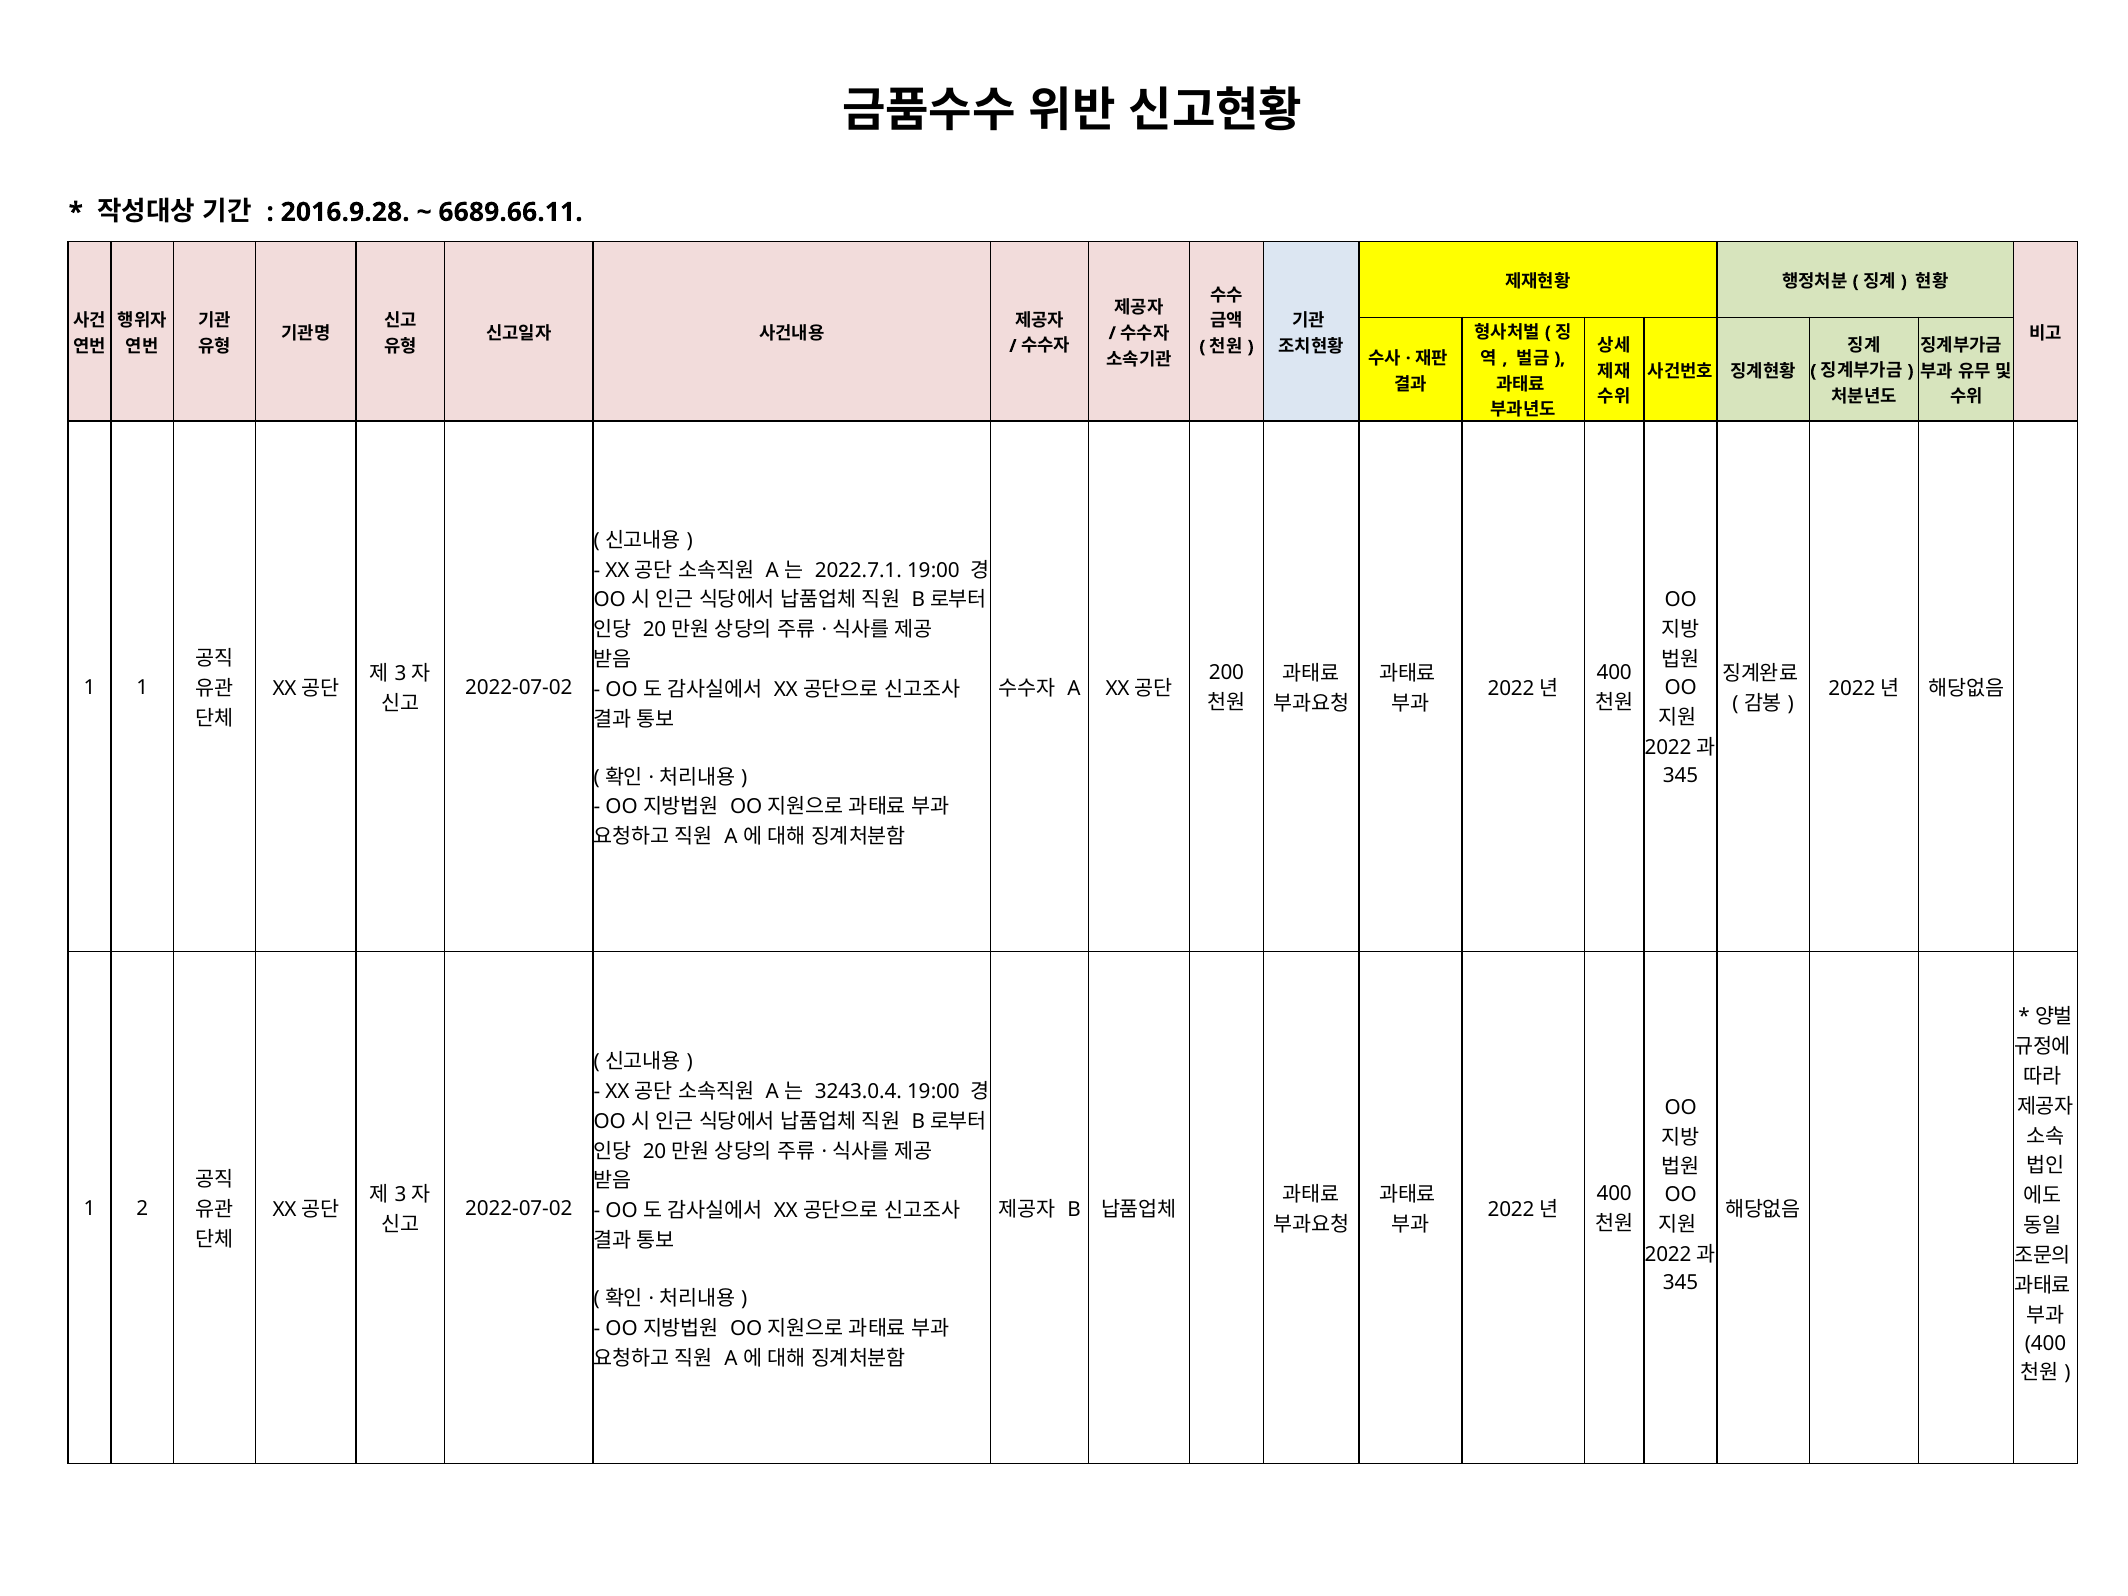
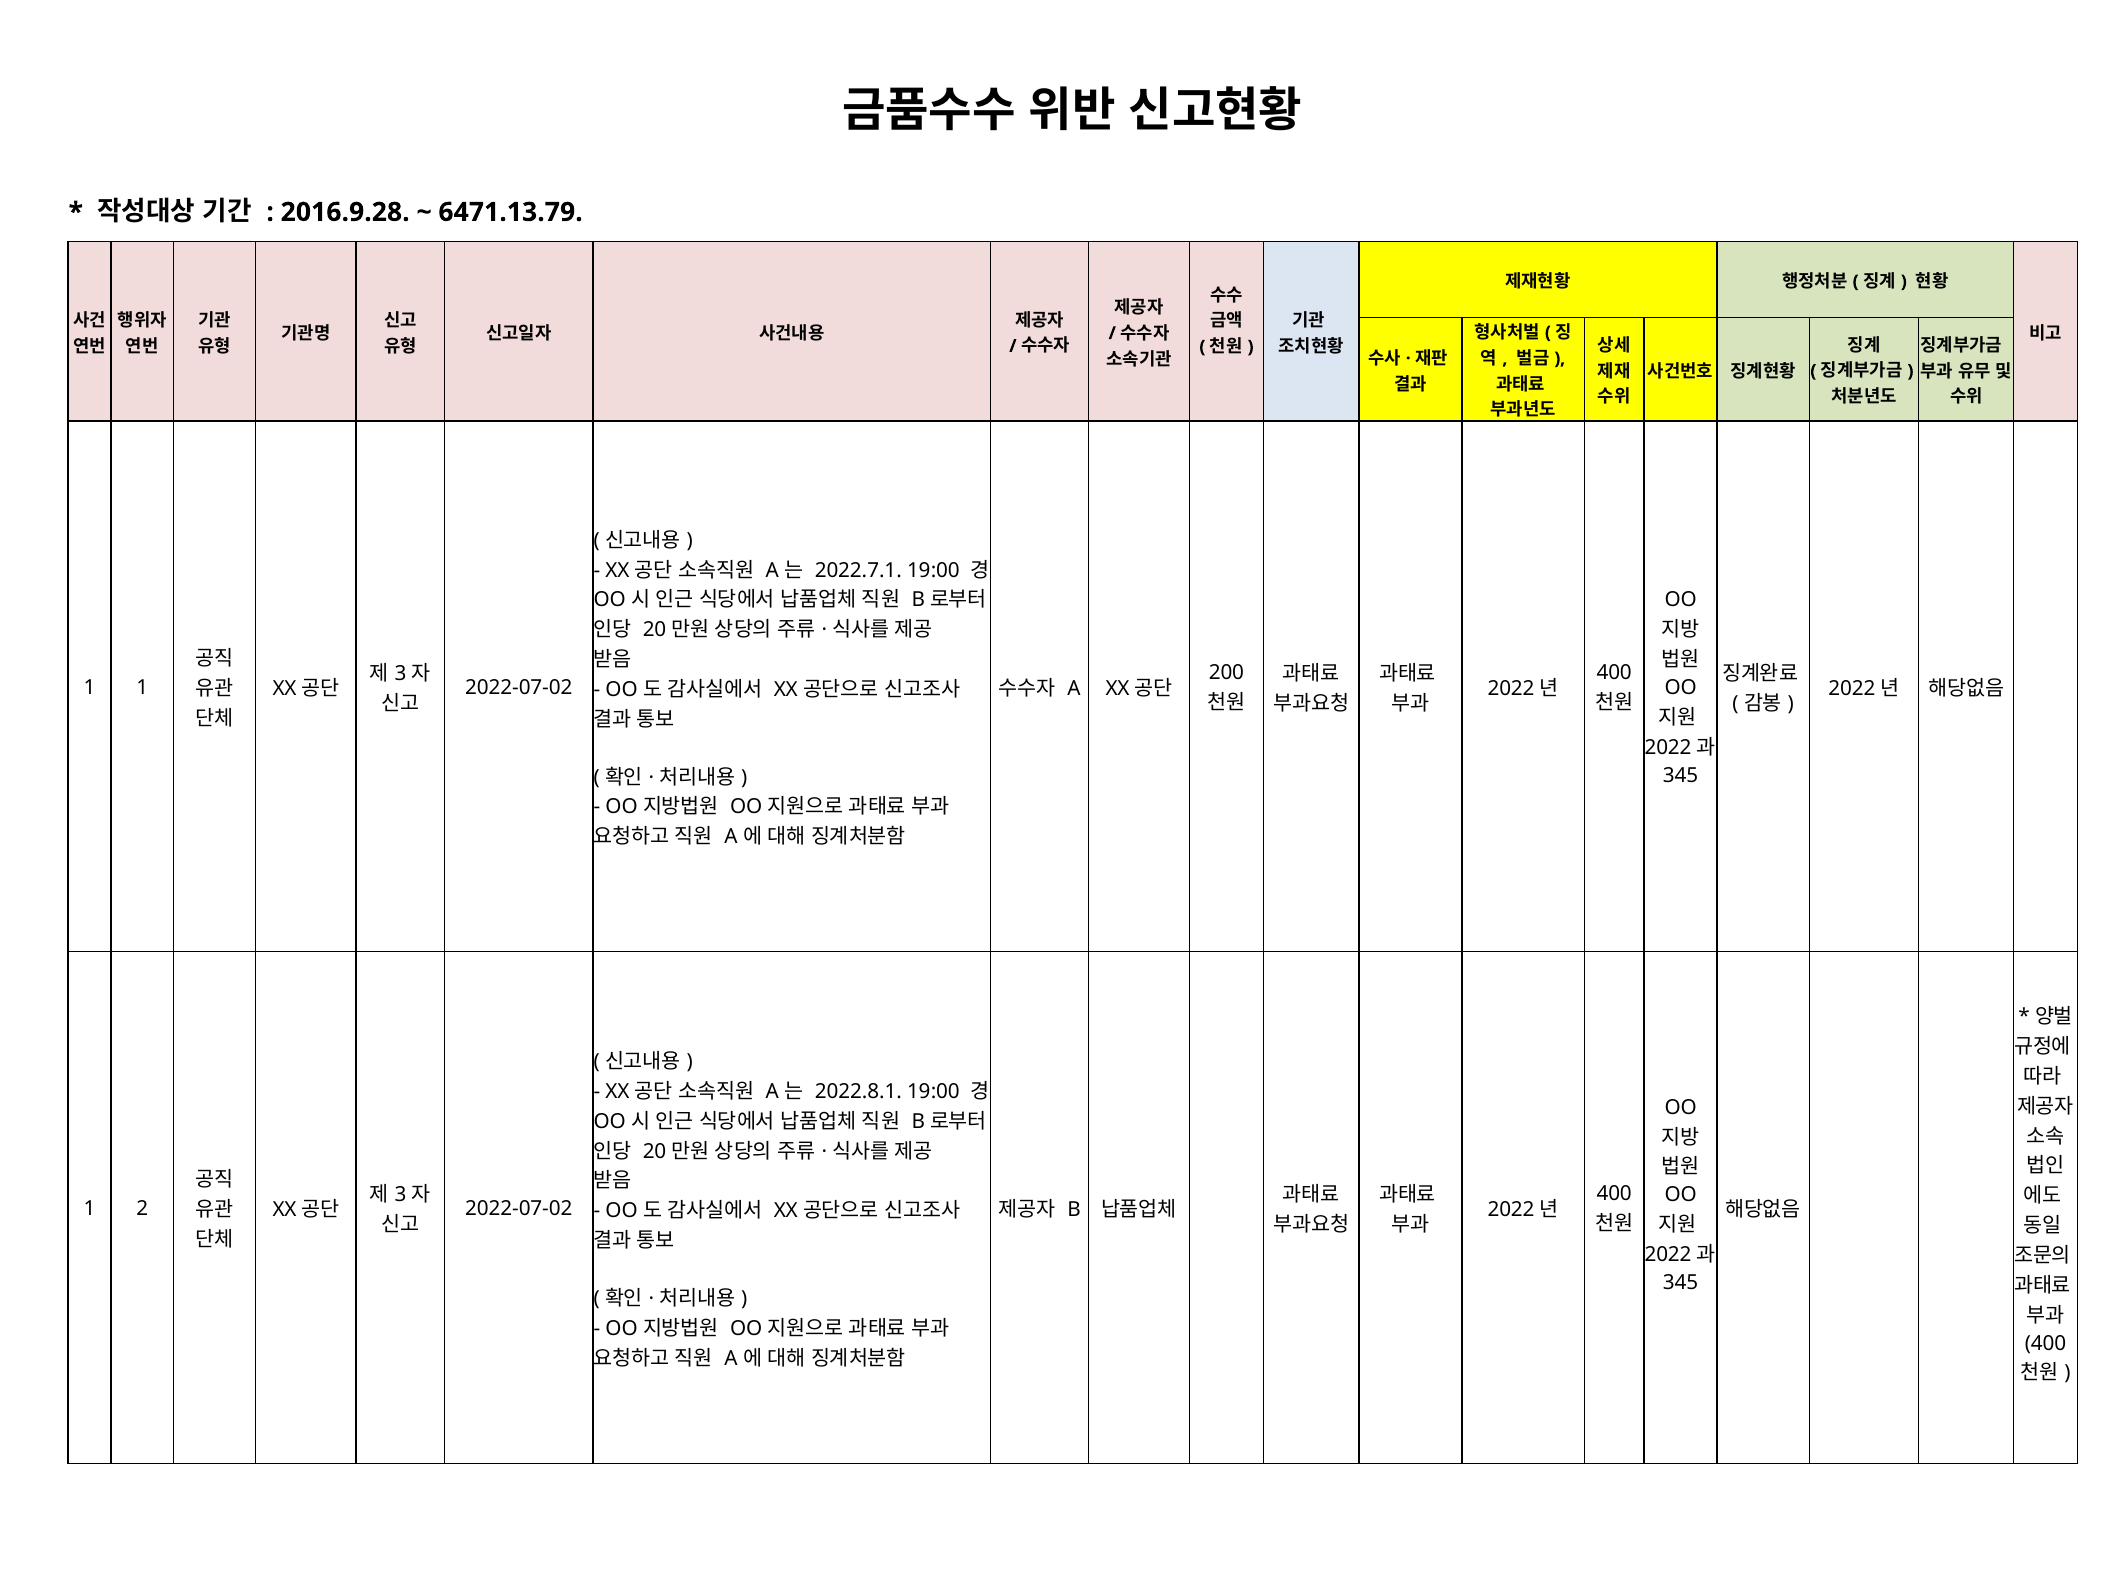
6689.66.11: 6689.66.11 -> 6471.13.79 (511, 212)
3243.0.4: 3243.0.4 -> 2022.8.1 (858, 1092)
